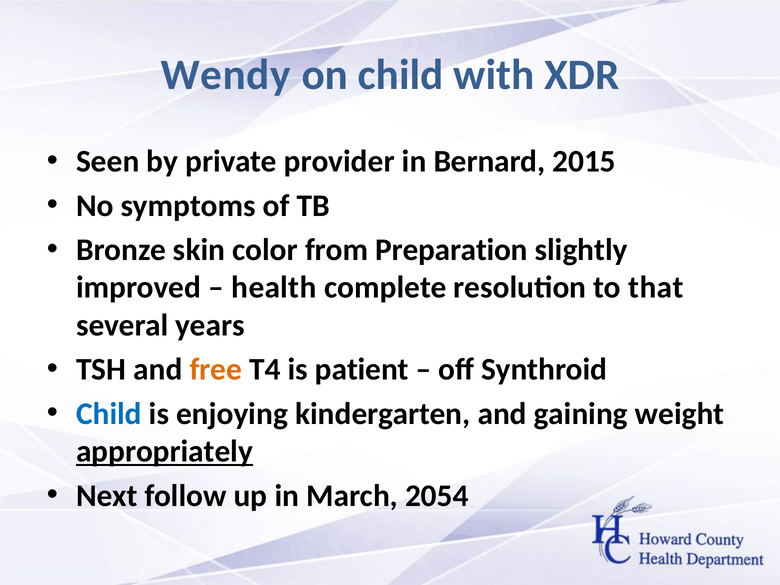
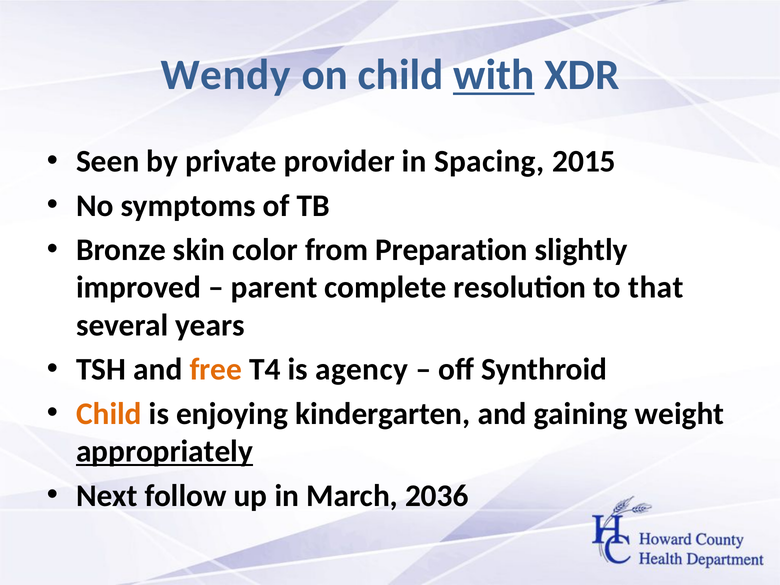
with underline: none -> present (494, 75)
Bernard: Bernard -> Spacing (489, 161)
health: health -> parent (274, 288)
patient: patient -> agency (362, 370)
Child colour: blue -> orange (109, 414)
2054: 2054 -> 2036 (437, 496)
